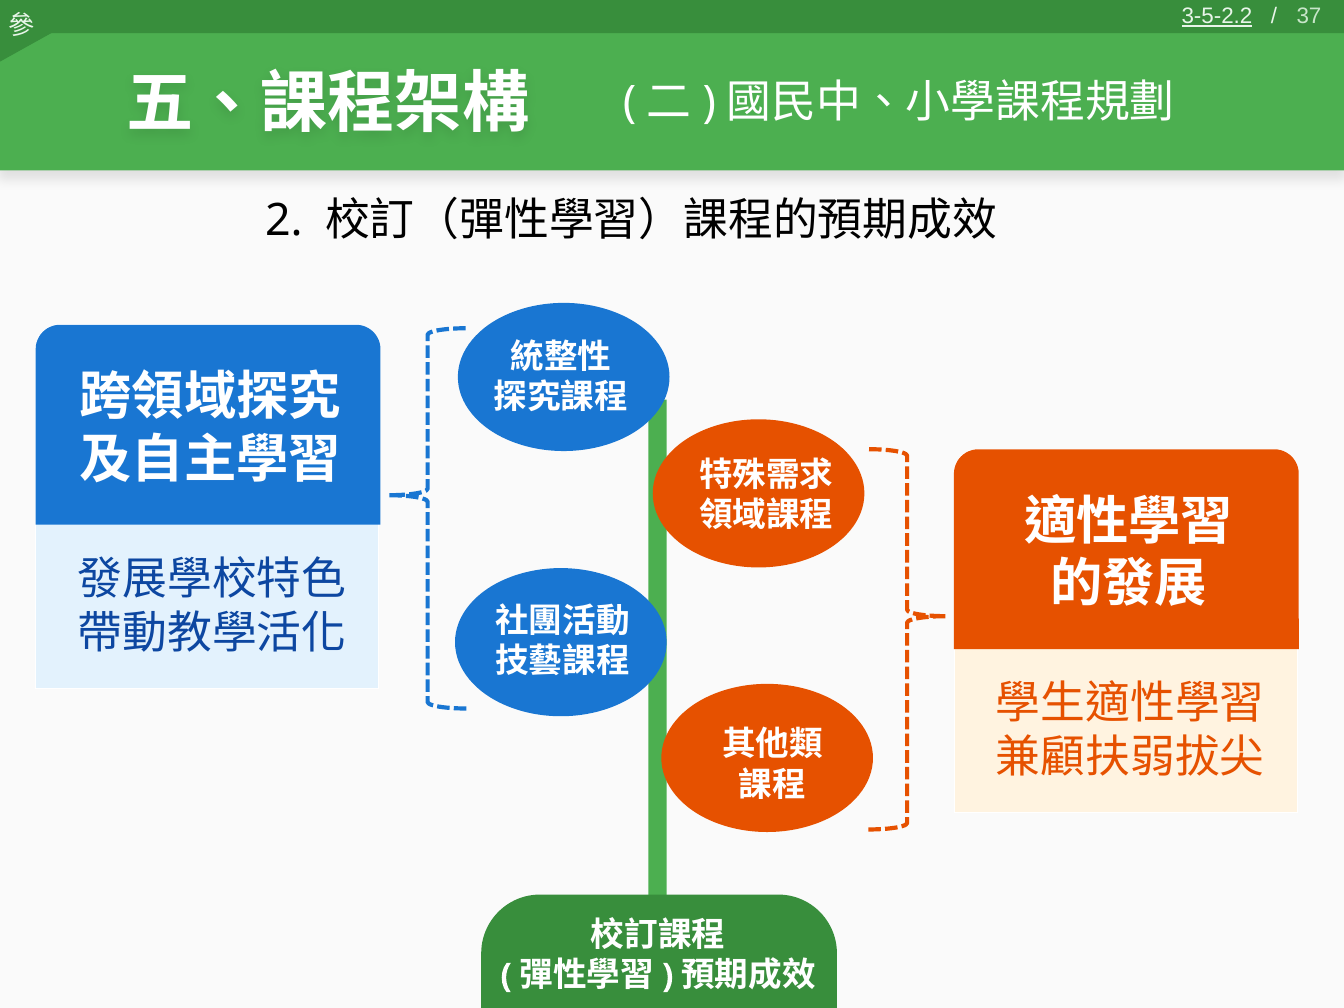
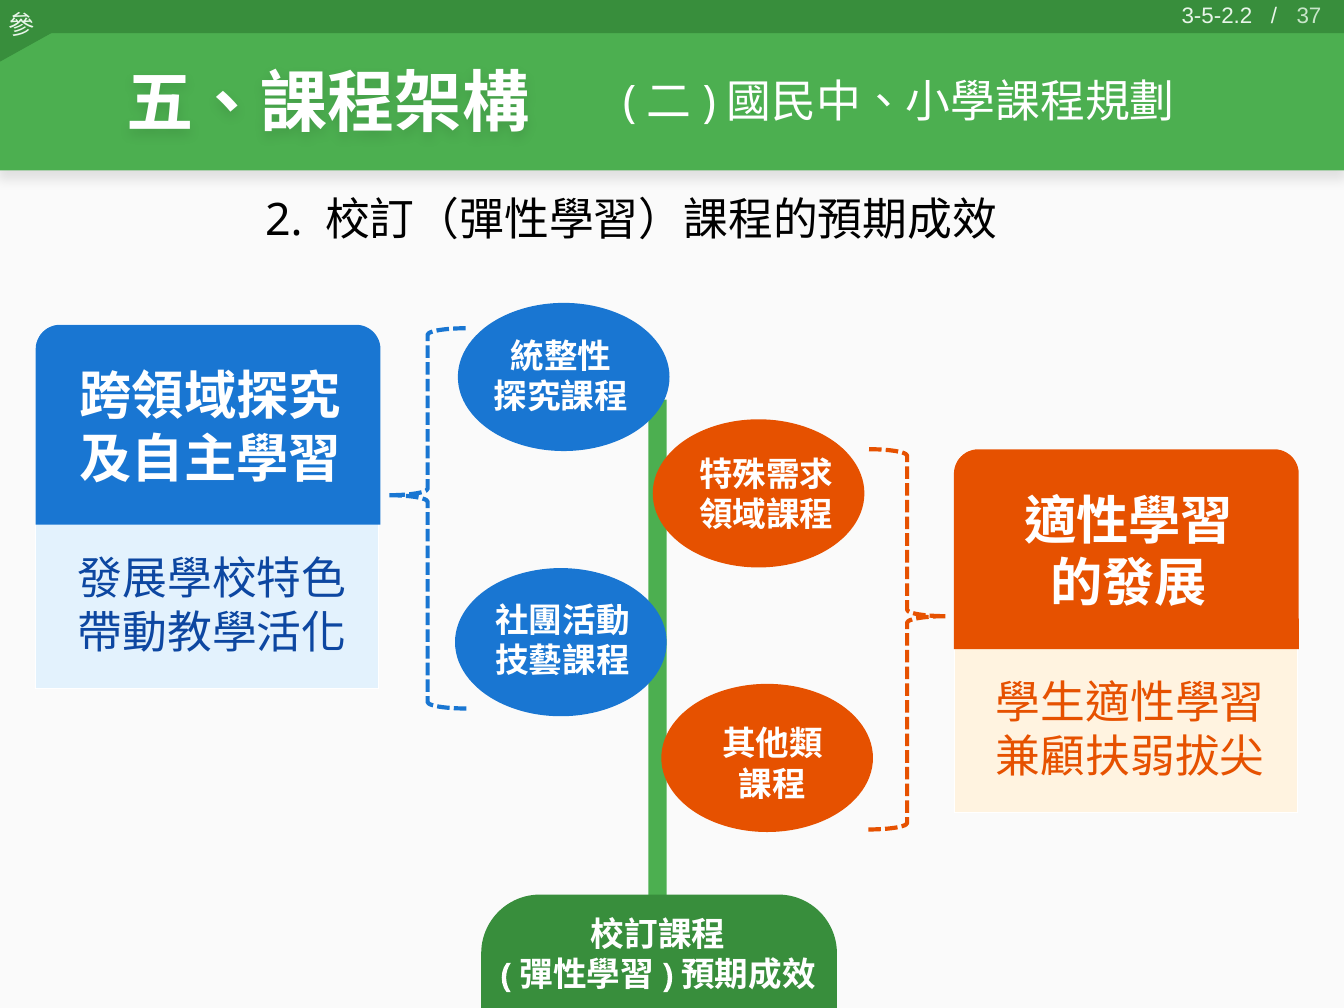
3-5-2.2 underline: present -> none (1217, 16)
